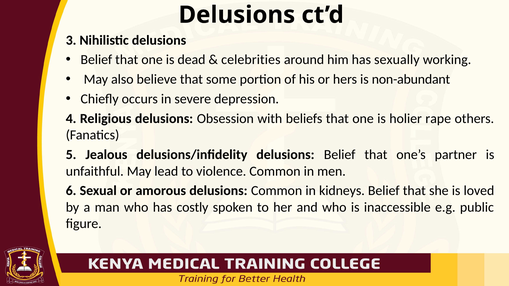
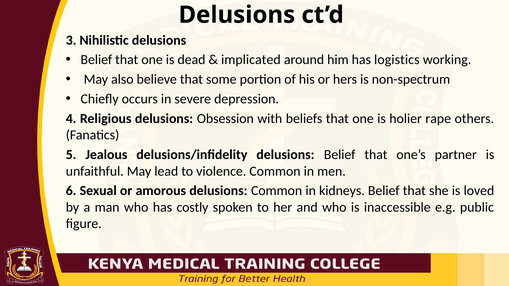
celebrities: celebrities -> implicated (251, 60)
sexually: sexually -> logistics (397, 60)
non-abundant: non-abundant -> non-spectrum (411, 79)
